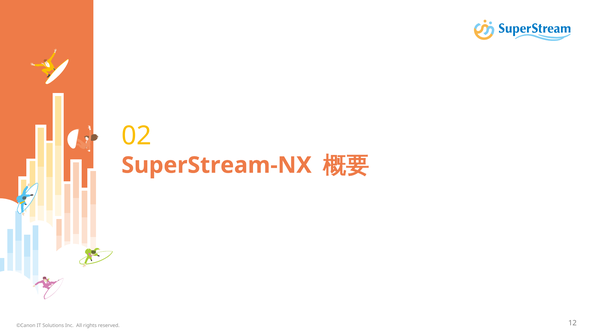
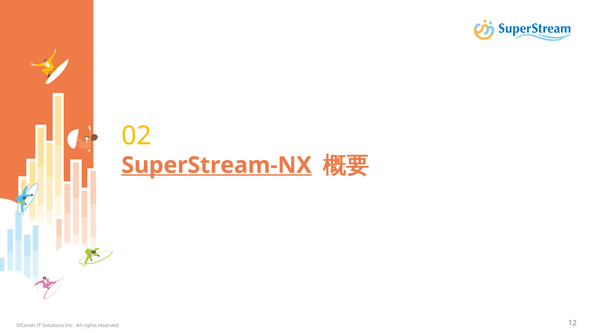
SuperStream-NX underline: none -> present (217, 166)
